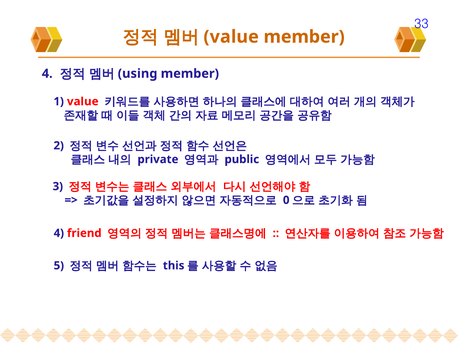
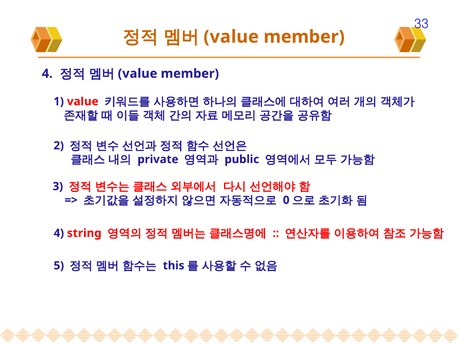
using: using -> value (138, 73)
friend: friend -> string (84, 233)
